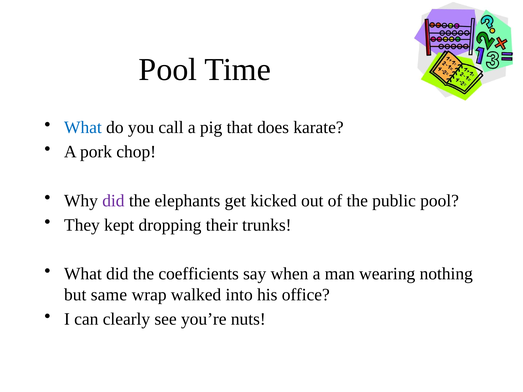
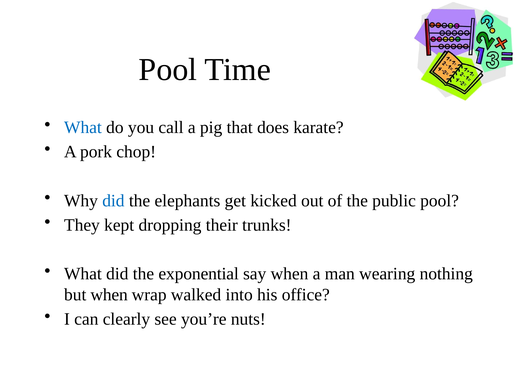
did colour: purple -> blue (113, 201)
coefficients: coefficients -> exponential (199, 274)
but same: same -> when (109, 295)
